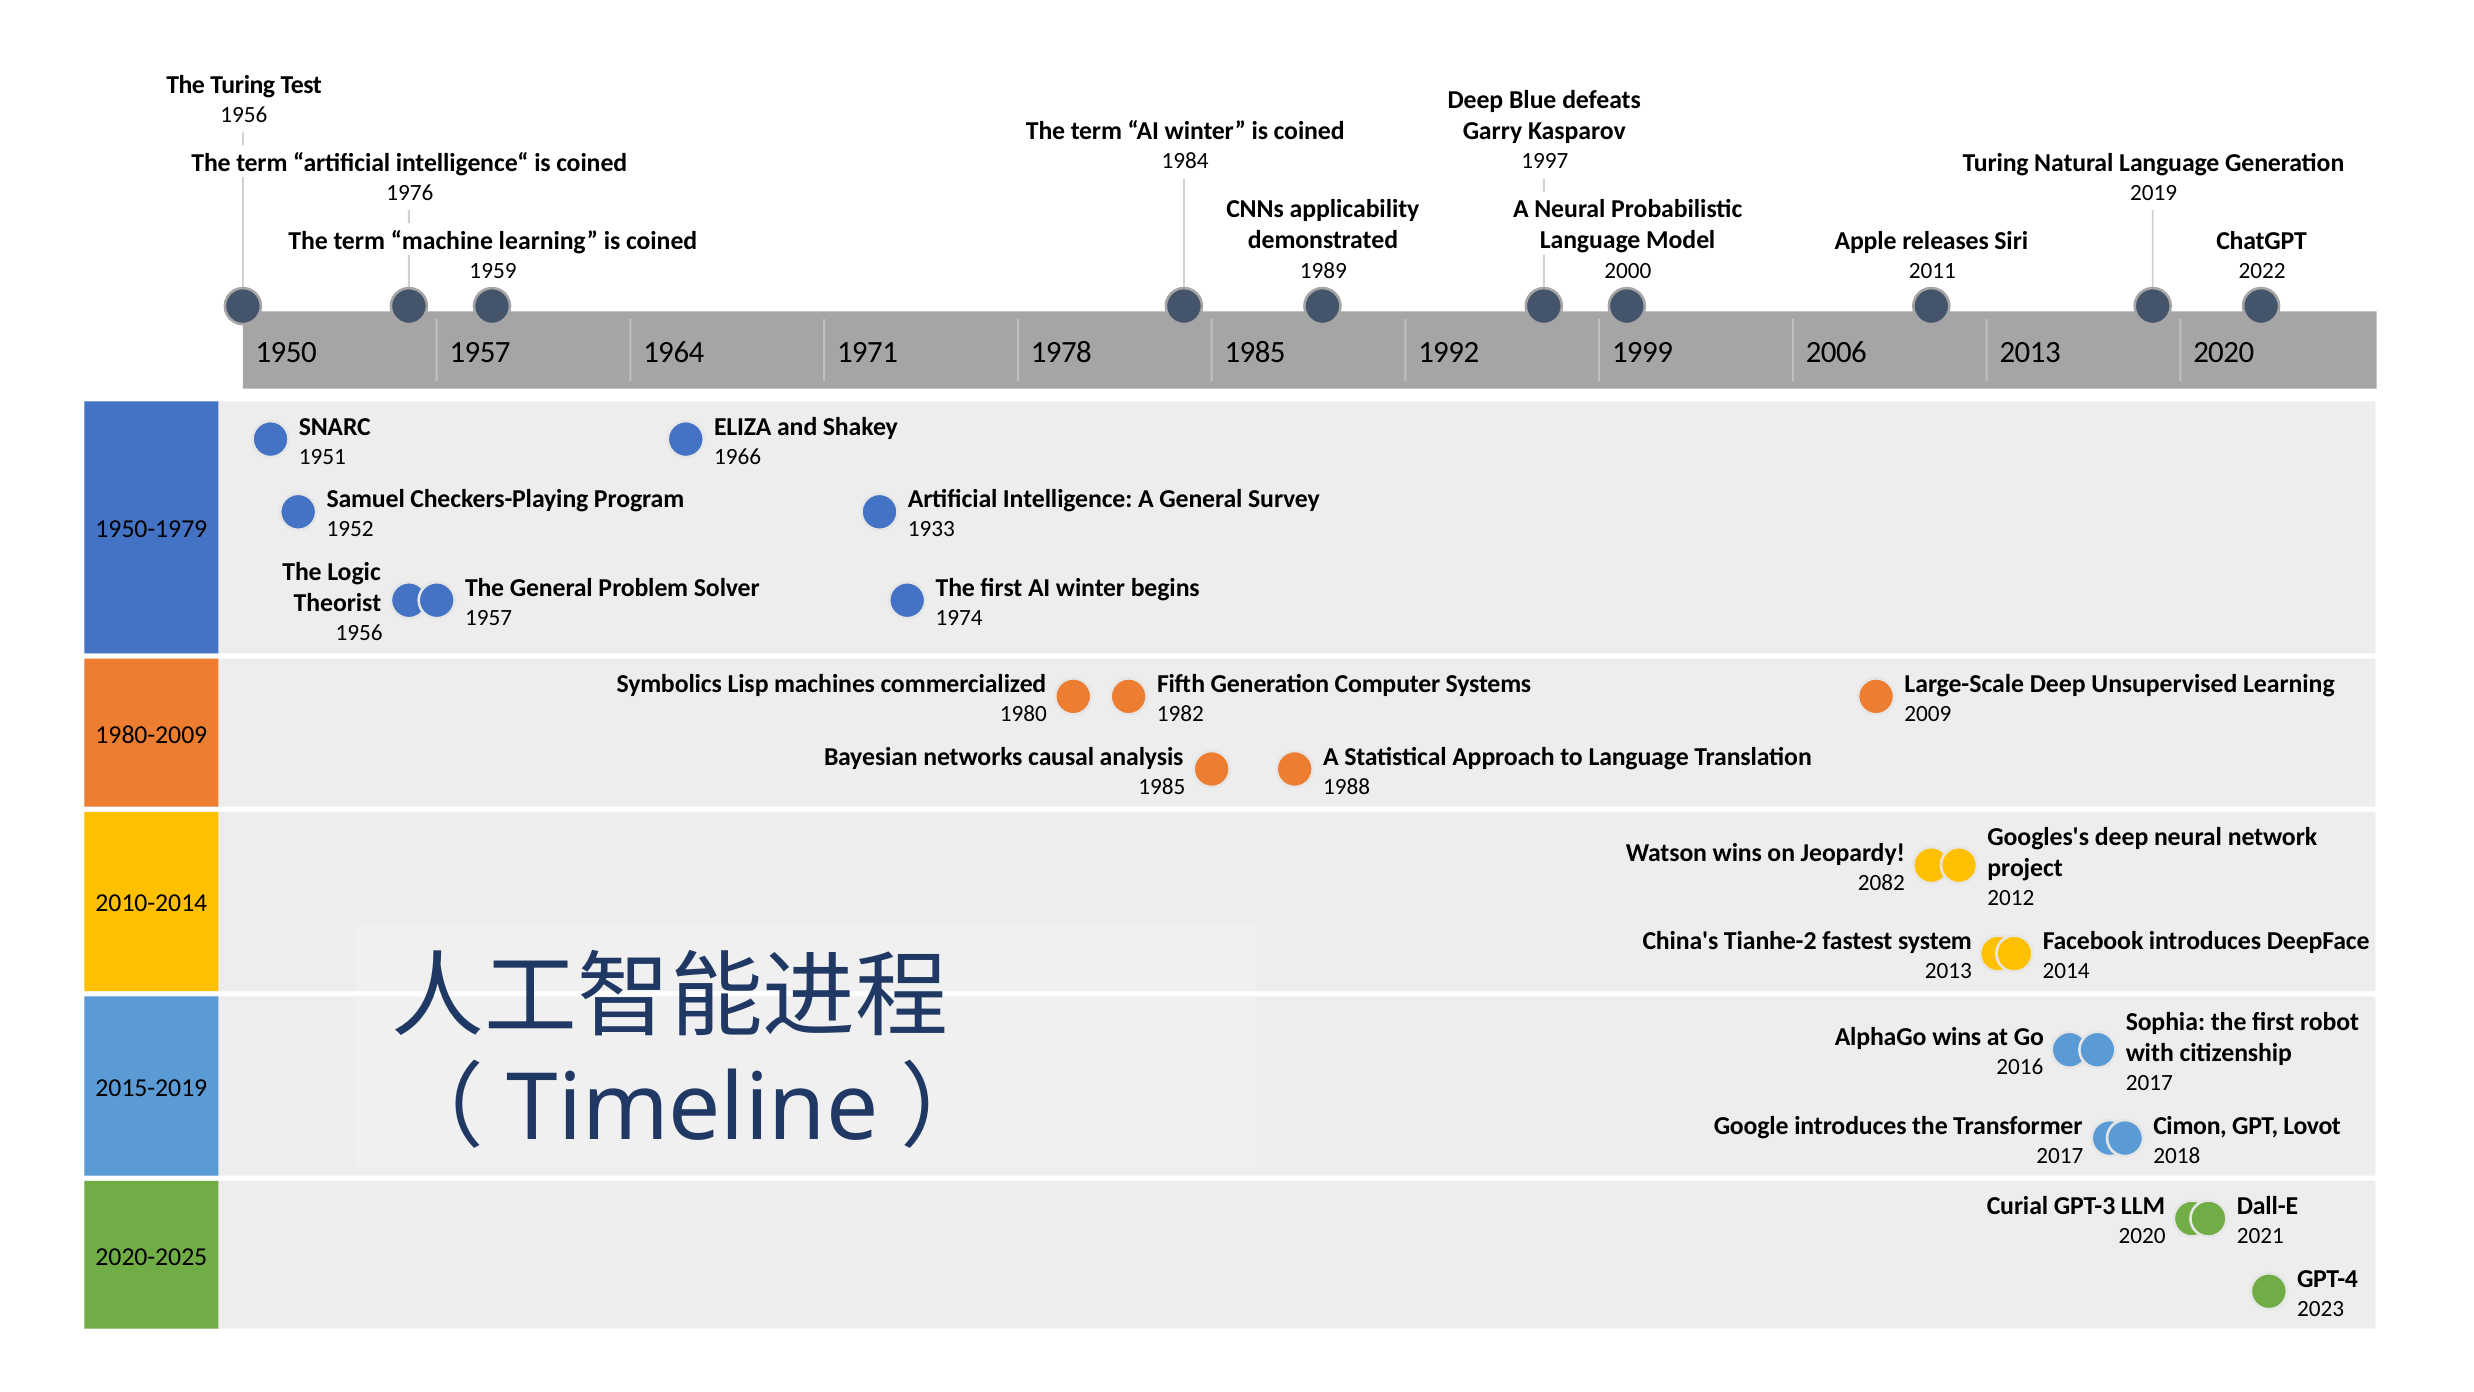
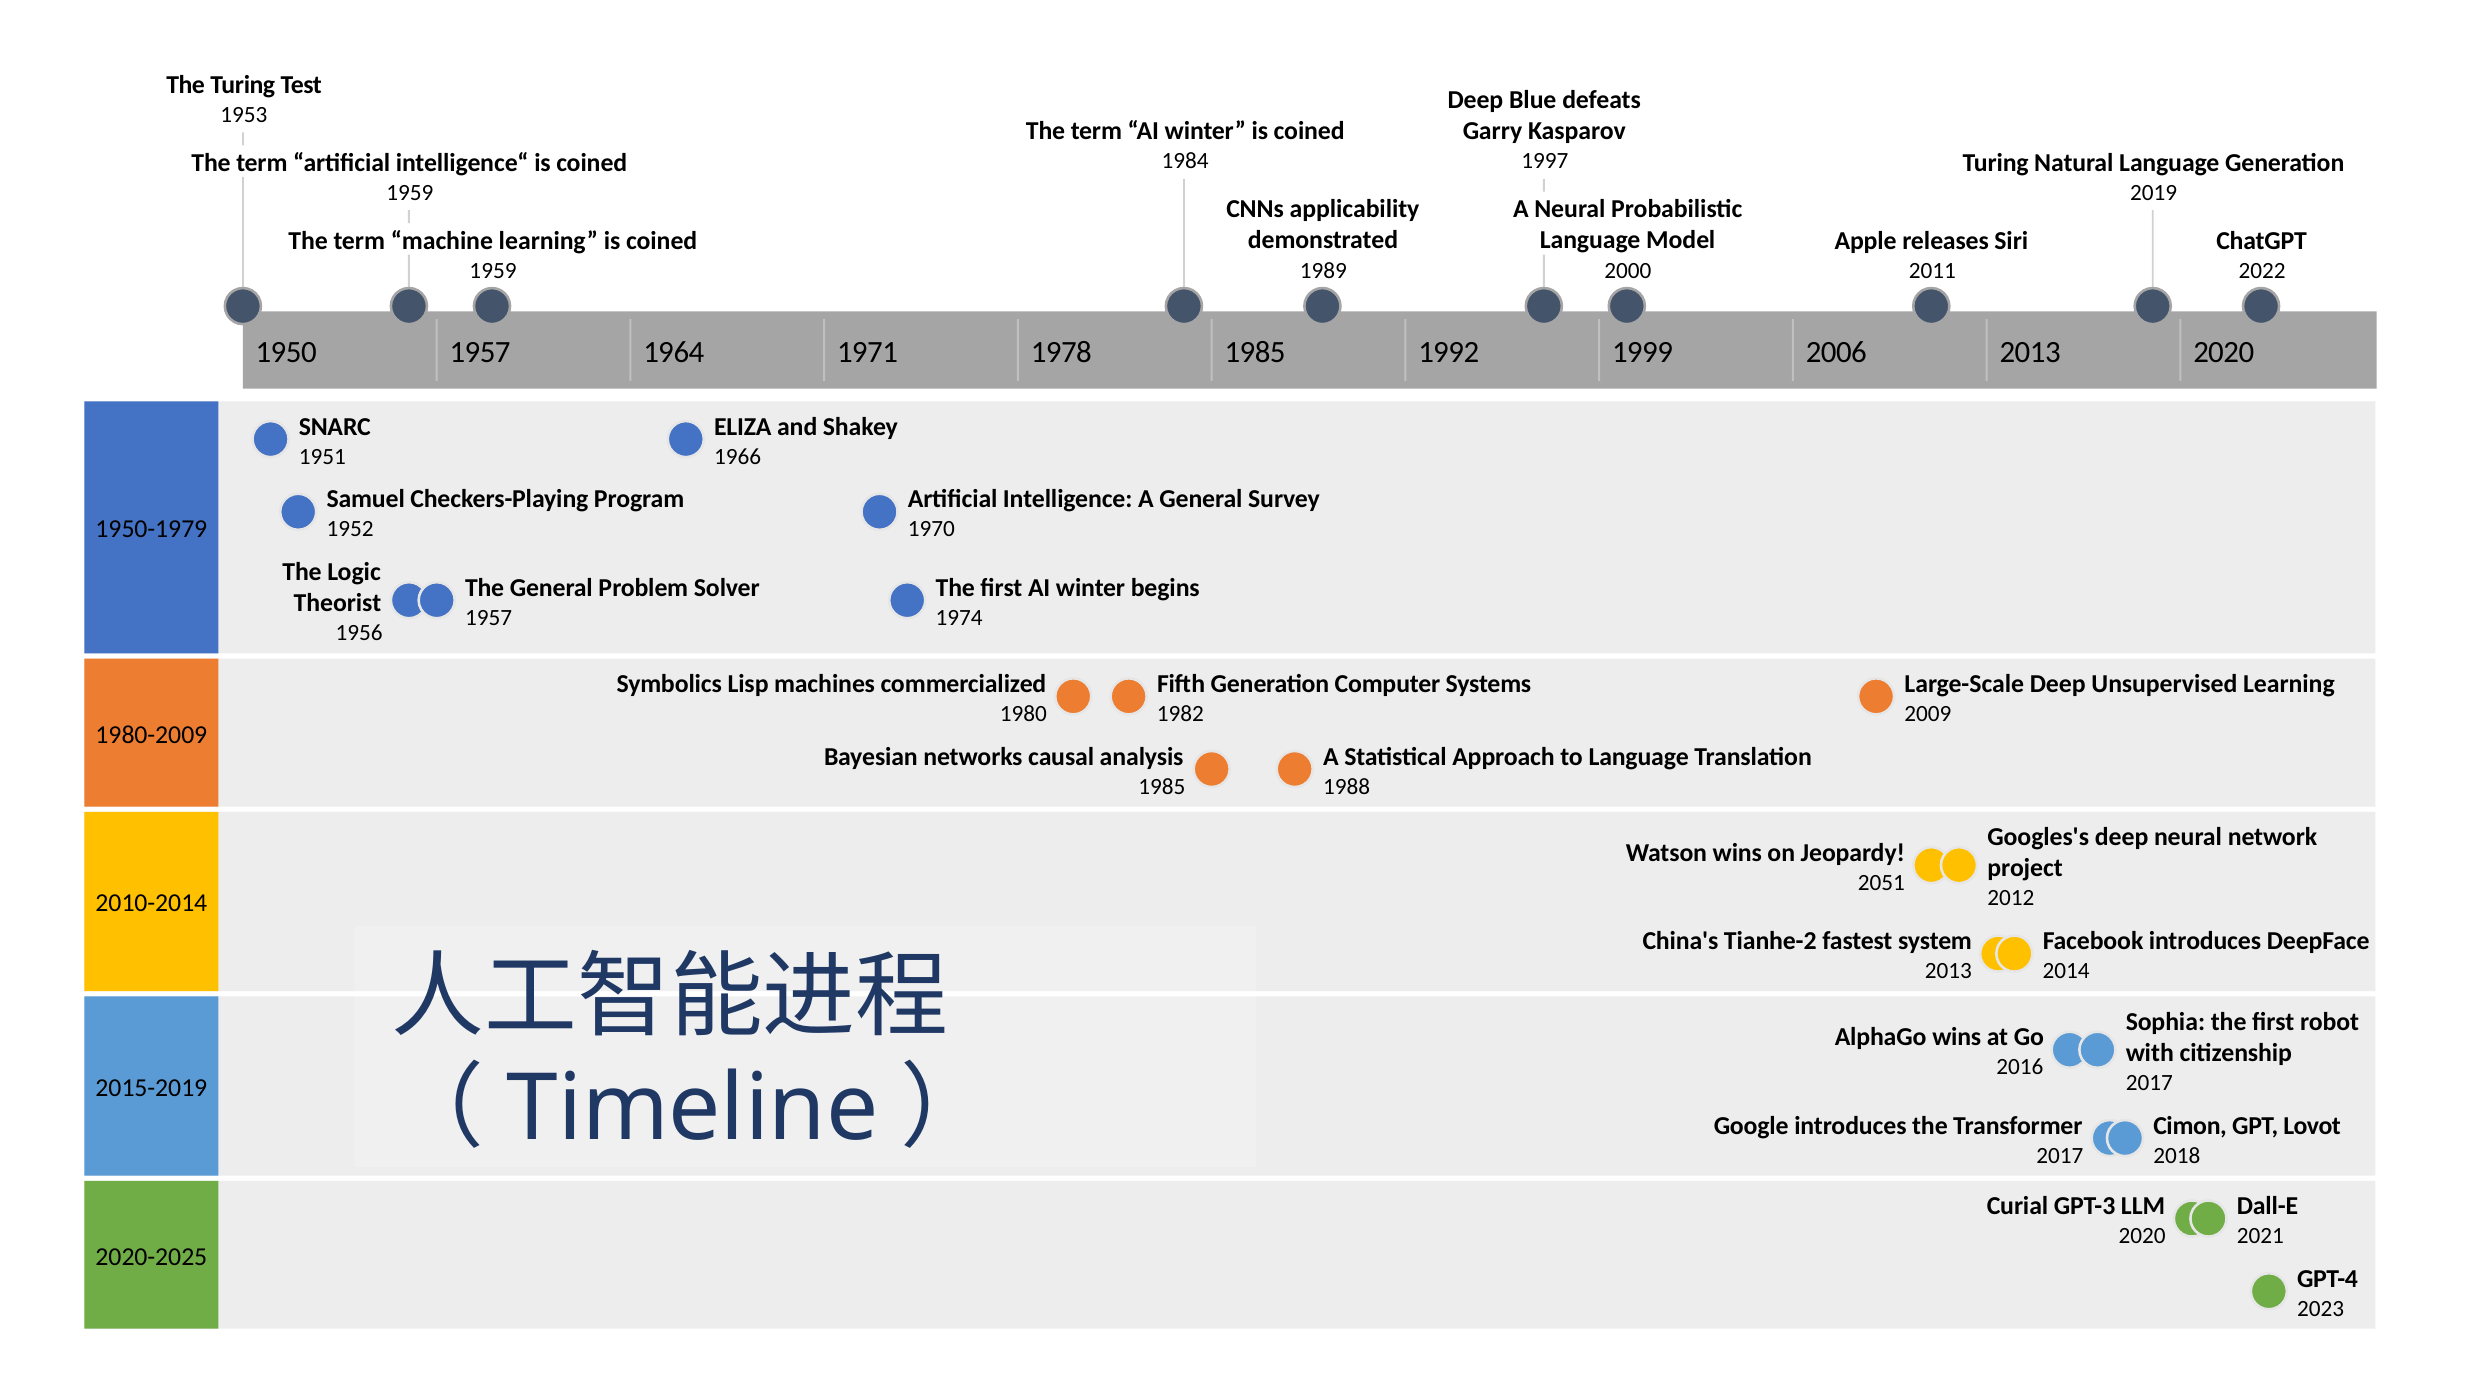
1956: 1956 -> 1953 (244, 115)
1976: 1976 -> 1959 (410, 192)
1933: 1933 -> 1970 (931, 529)
2082: 2082 -> 2051 (1881, 882)
